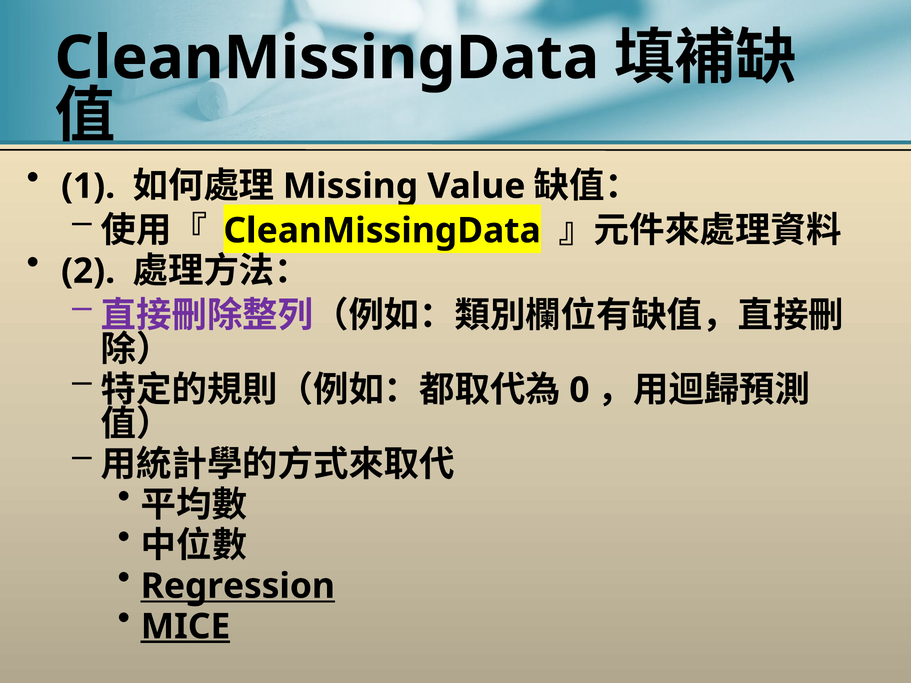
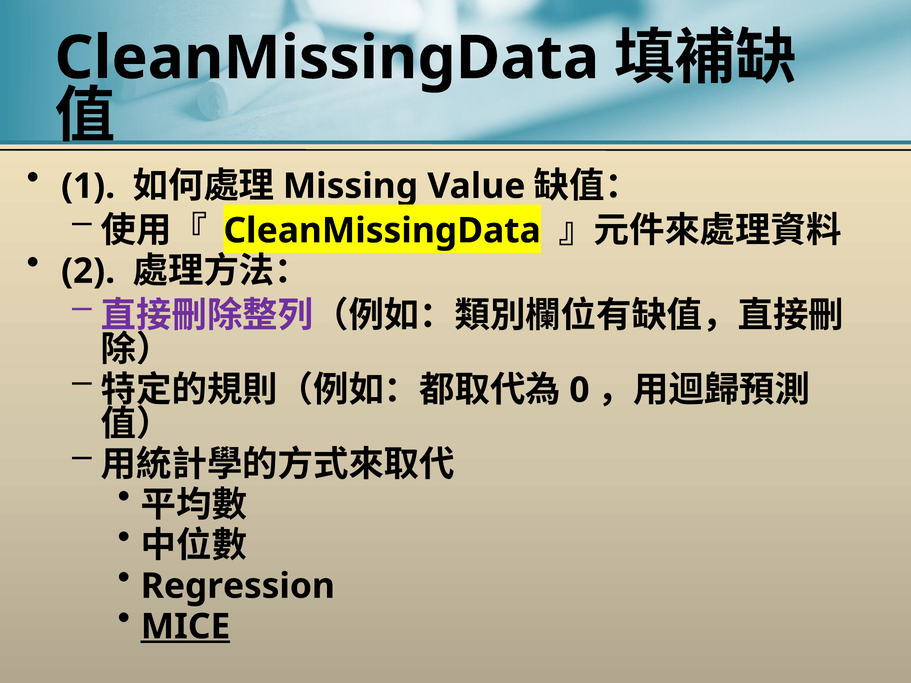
Regression underline: present -> none (238, 586)
